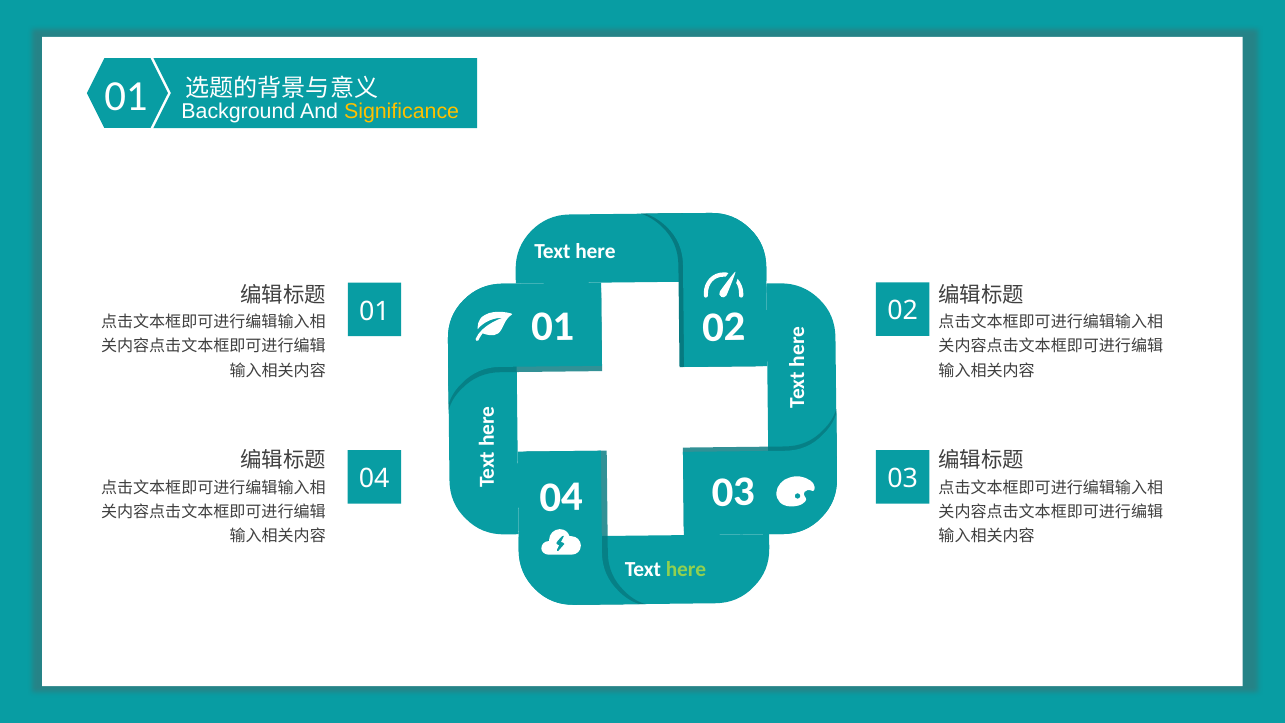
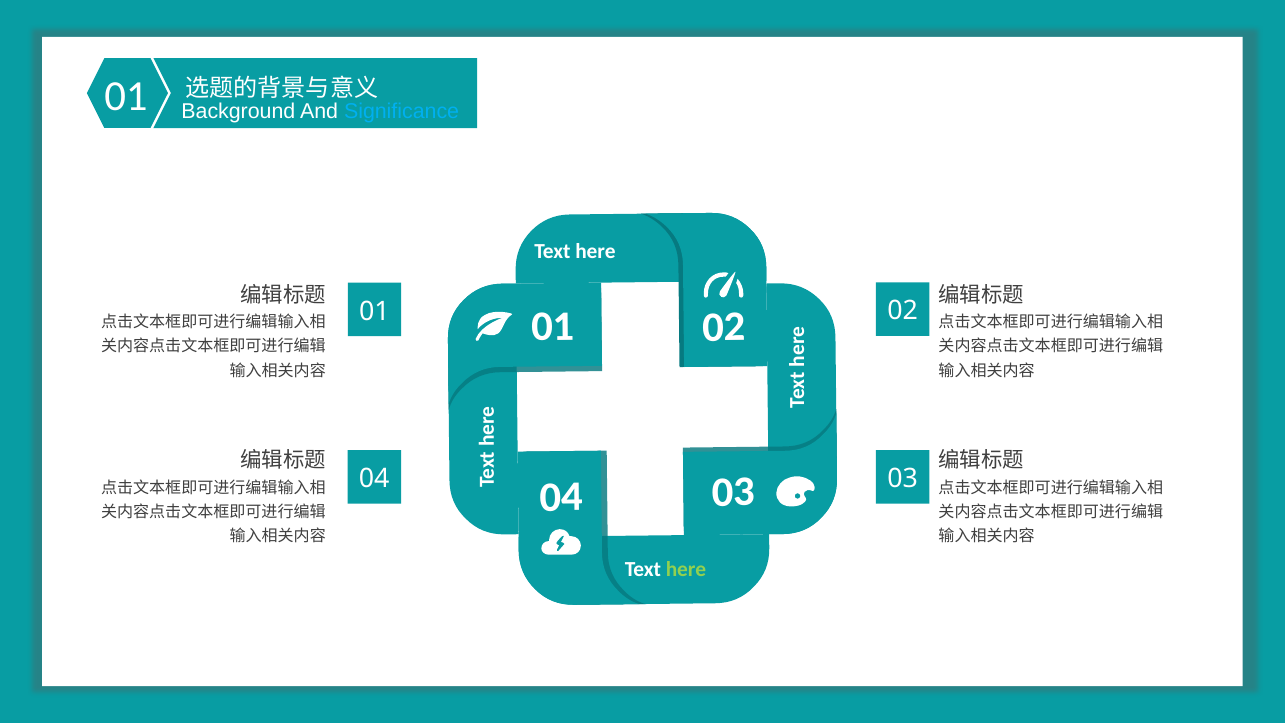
Significance colour: yellow -> light blue (402, 111)
